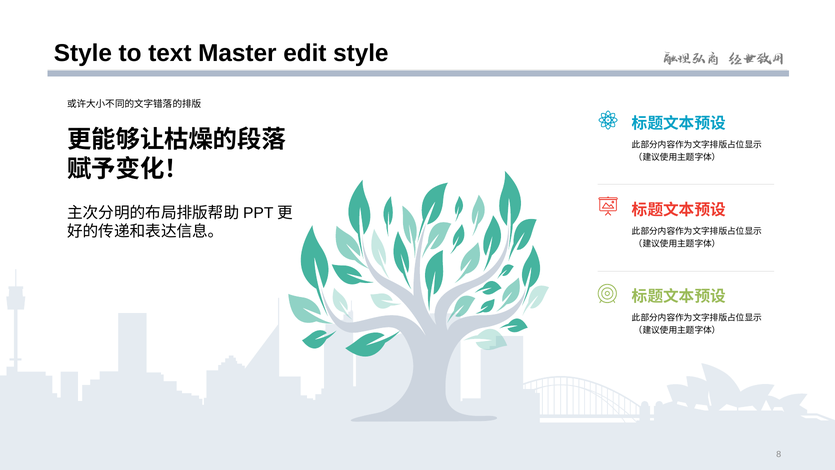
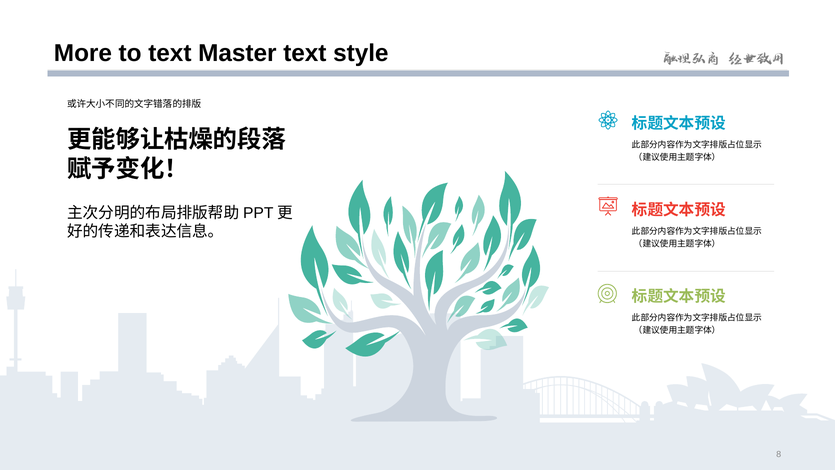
Style: Style -> More (83, 53)
Master edit: edit -> text (305, 53)
